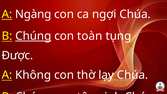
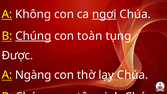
Ngàng: Ngàng -> Không (33, 14)
ngợi underline: none -> present (104, 14)
Không: Không -> Ngàng (33, 75)
